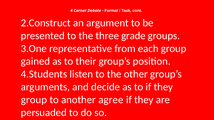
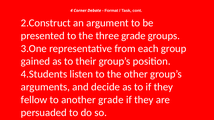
group: group -> fellow (34, 100)
another agree: agree -> grade (111, 100)
